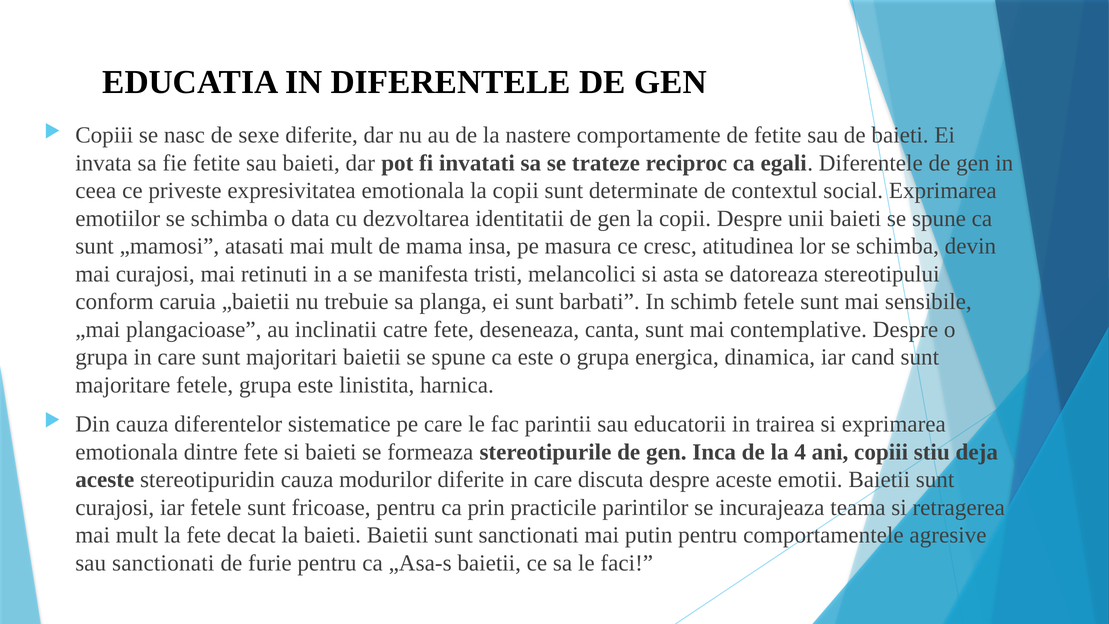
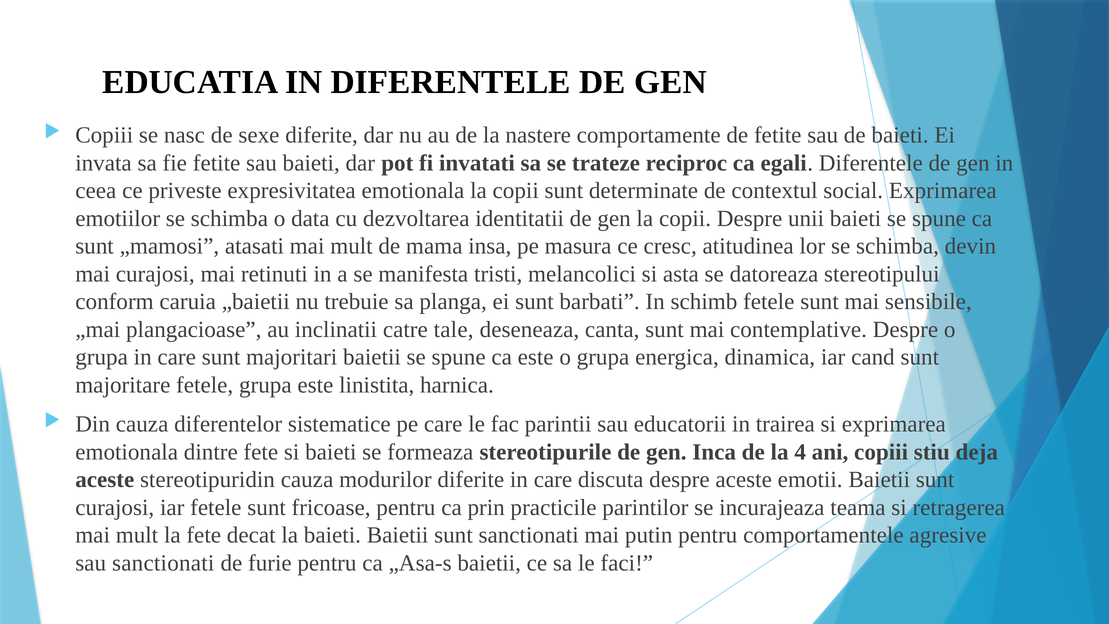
catre fete: fete -> tale (454, 329)
